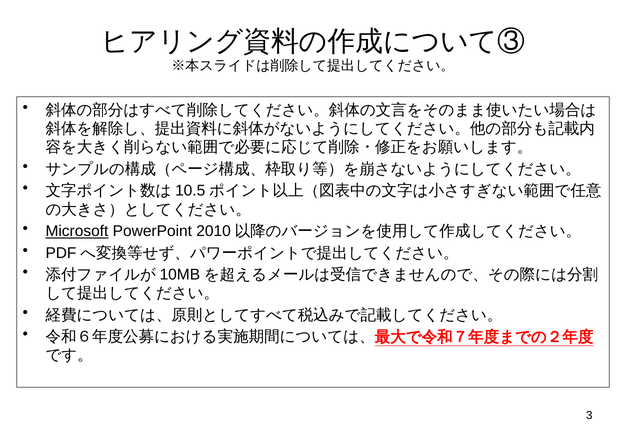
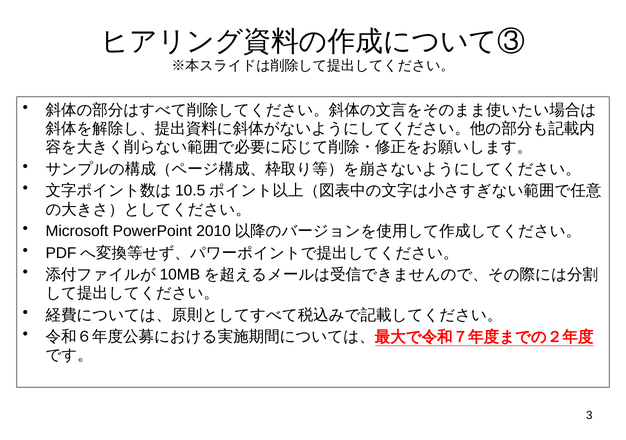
Microsoft underline: present -> none (77, 231)
